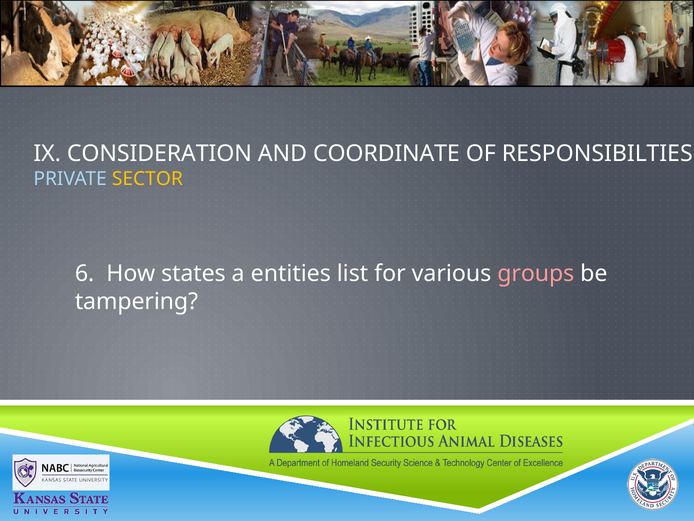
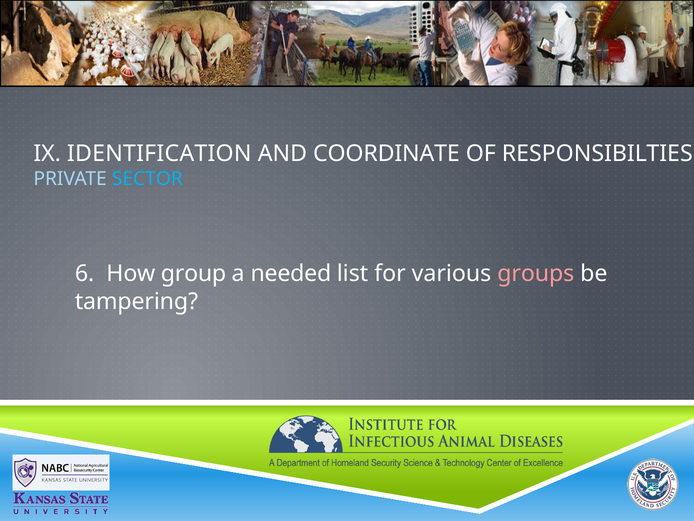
CONSIDERATION: CONSIDERATION -> IDENTIFICATION (159, 153)
SECTOR colour: yellow -> light blue (147, 178)
states: states -> group (194, 273)
entities: entities -> needed (291, 273)
